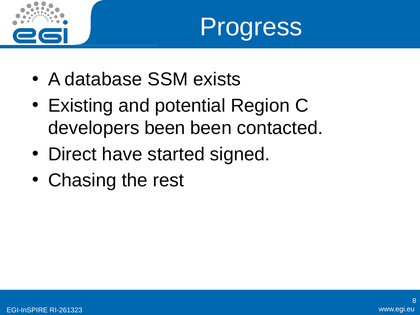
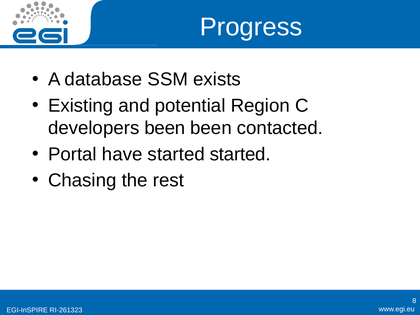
Direct: Direct -> Portal (72, 154)
started signed: signed -> started (240, 154)
